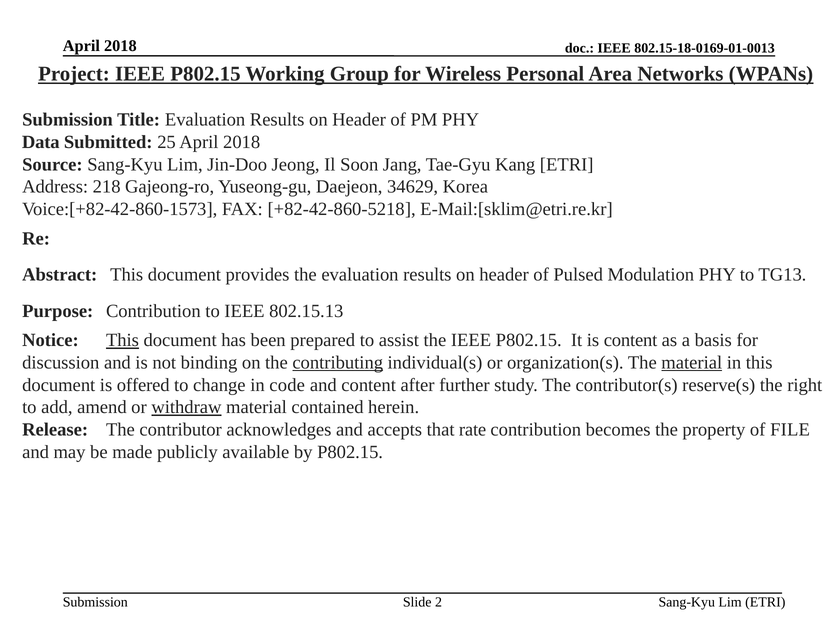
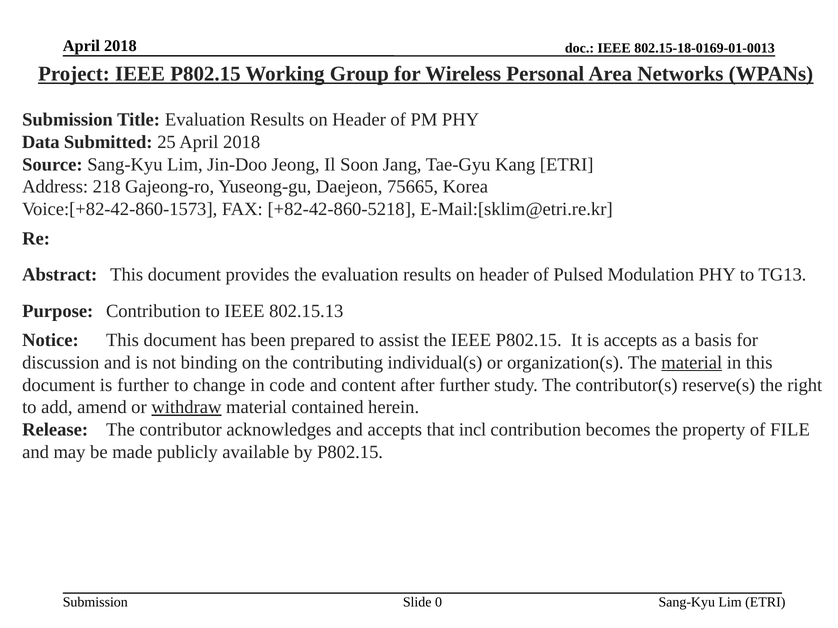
34629: 34629 -> 75665 (413, 187)
This underline: present -> none (122, 341)
is content: content -> accepts (631, 341)
contributing underline: present -> none (338, 363)
is offered: offered -> further (143, 385)
rate: rate -> incl (473, 430)
2: 2 -> 0 (439, 603)
